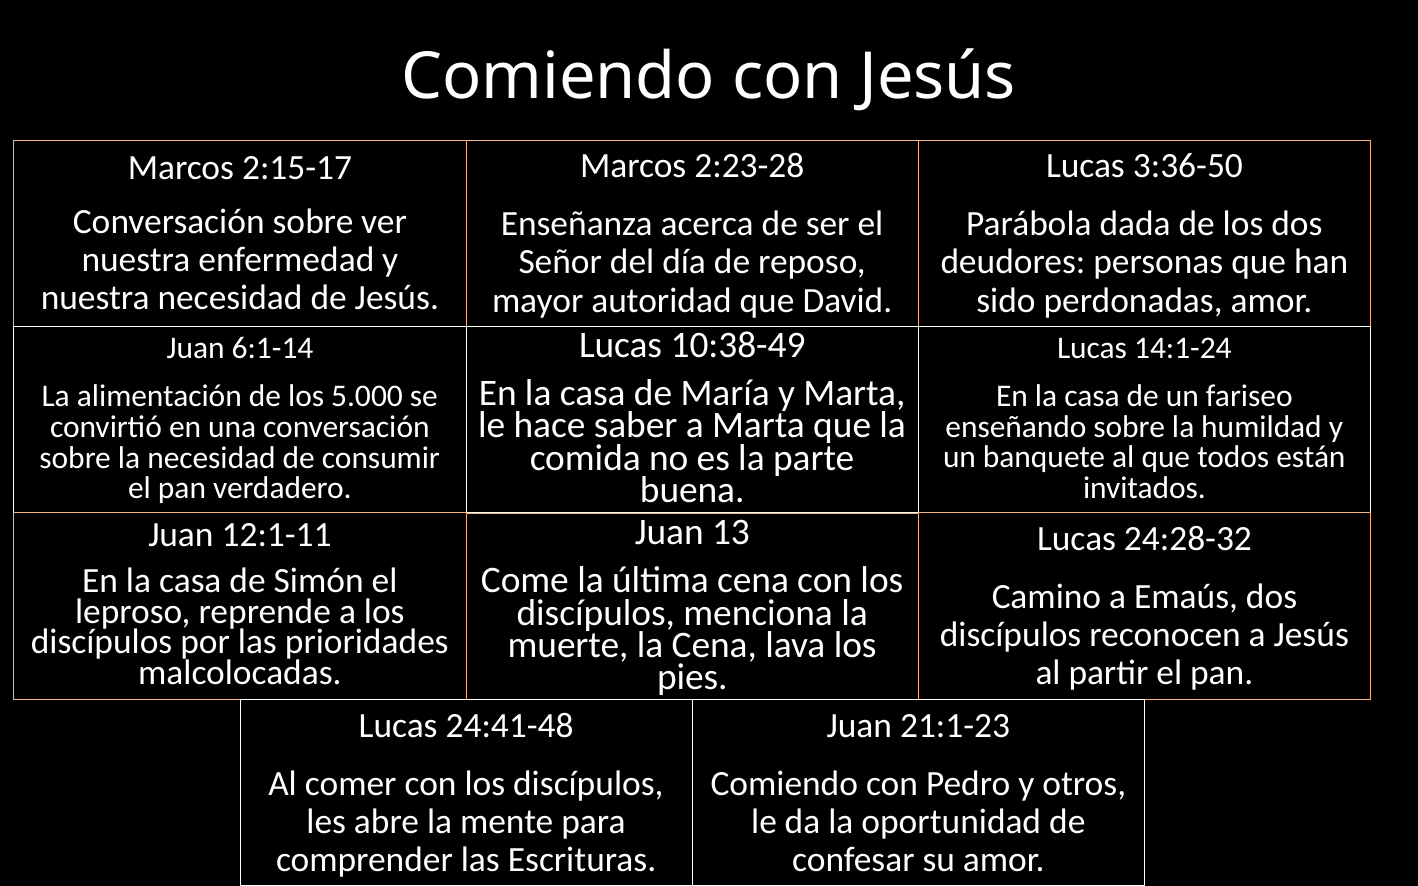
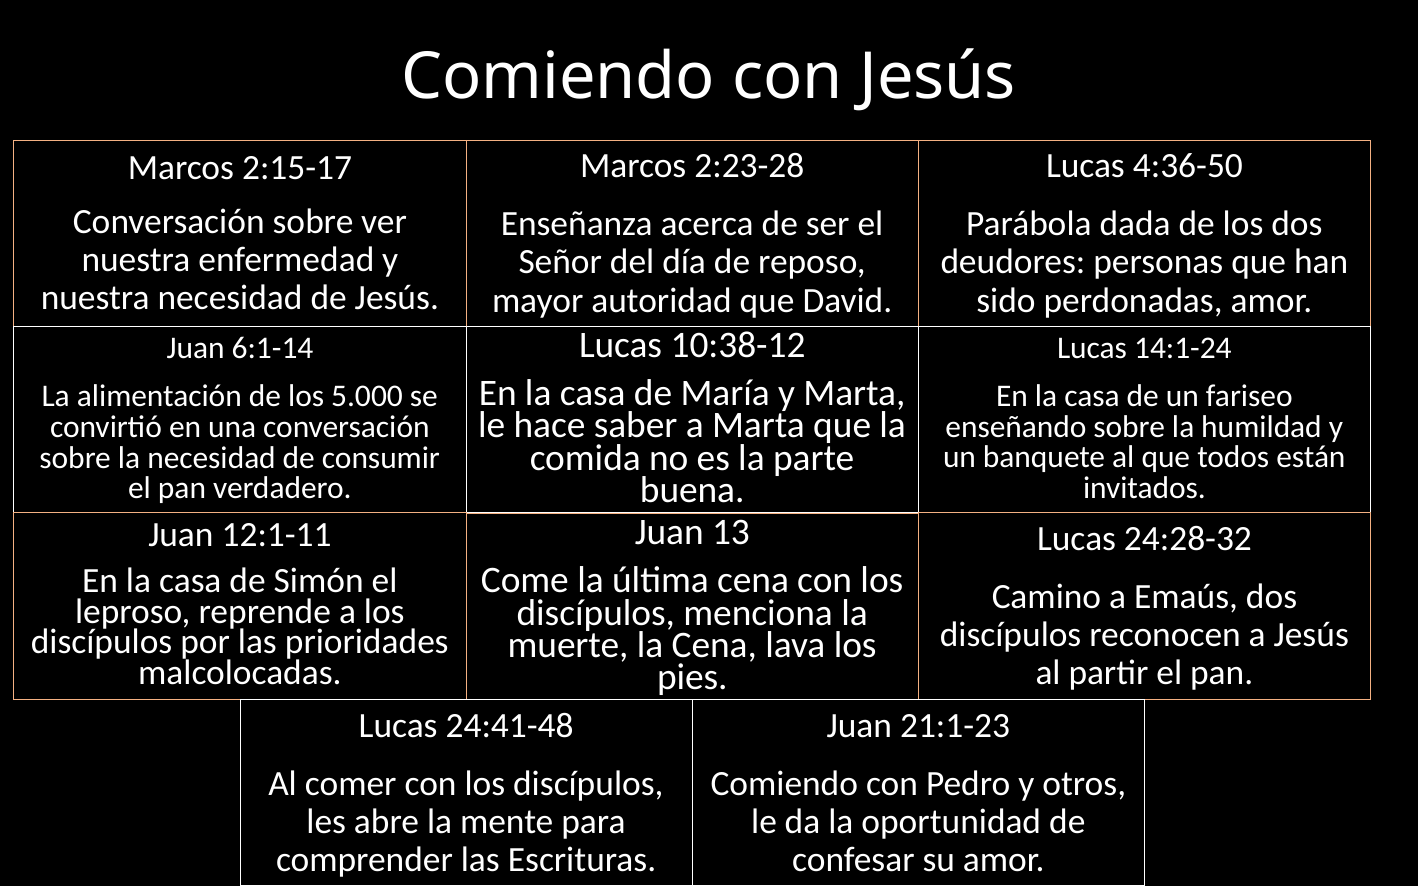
3:36-50: 3:36-50 -> 4:36-50 (1188, 166)
10:38-49: 10:38-49 -> 10:38-12 (738, 345)
